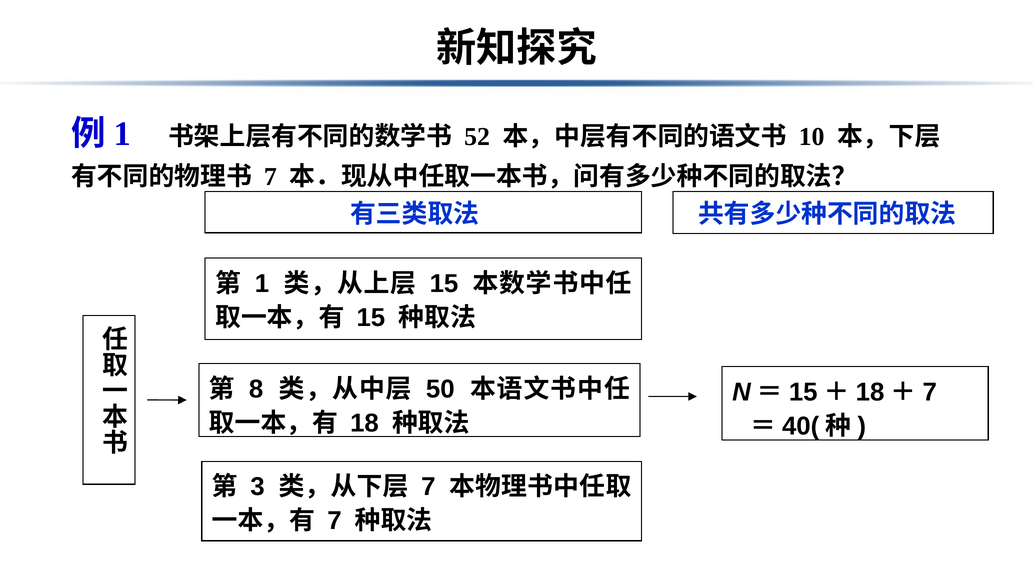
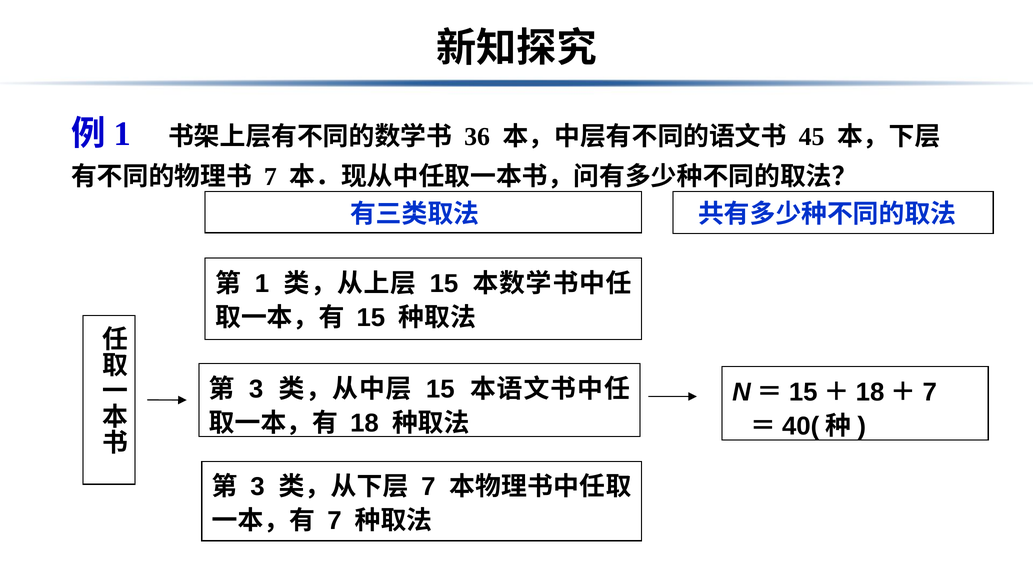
52: 52 -> 36 (477, 137)
10: 10 -> 45 (812, 137)
8: 8 -> 3 (256, 389)
50: 50 -> 15 (440, 389)
